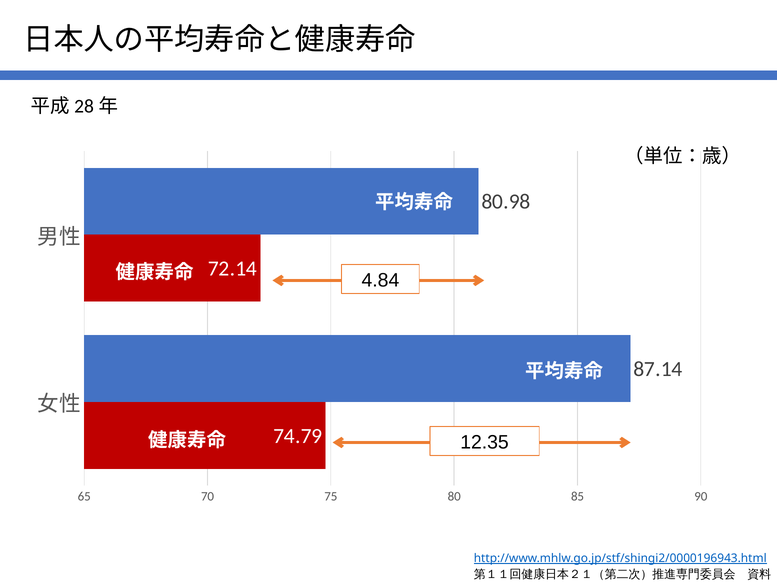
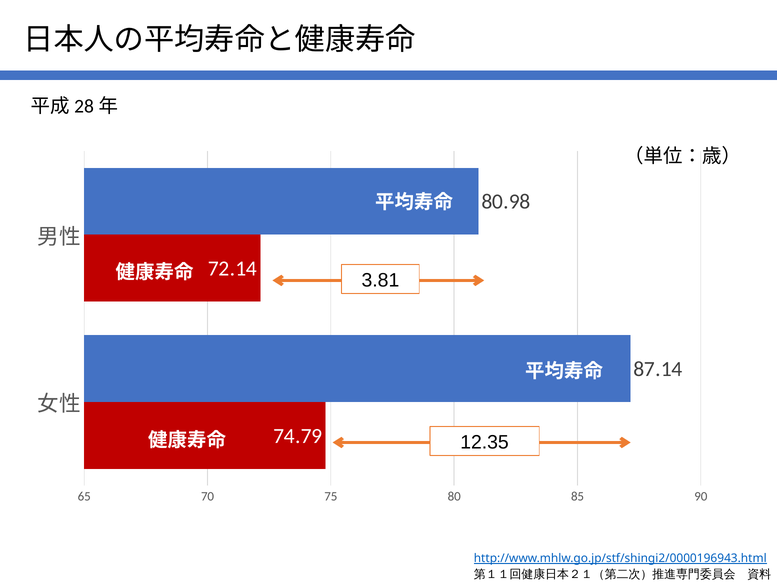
4.84: 4.84 -> 3.81 (380, 280)
